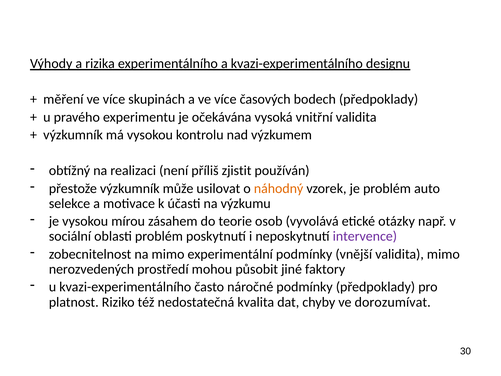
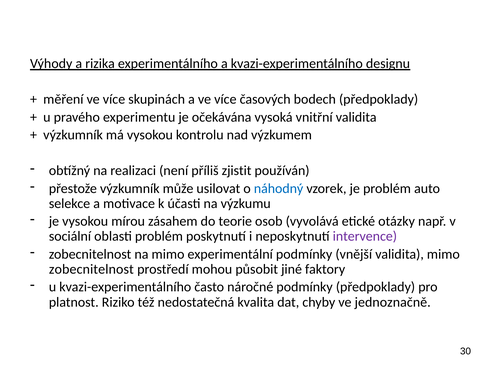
náhodný colour: orange -> blue (279, 188)
nerozvedených: nerozvedených -> zobecnitelnost (91, 269)
dorozumívat: dorozumívat -> jednoznačně (393, 302)
